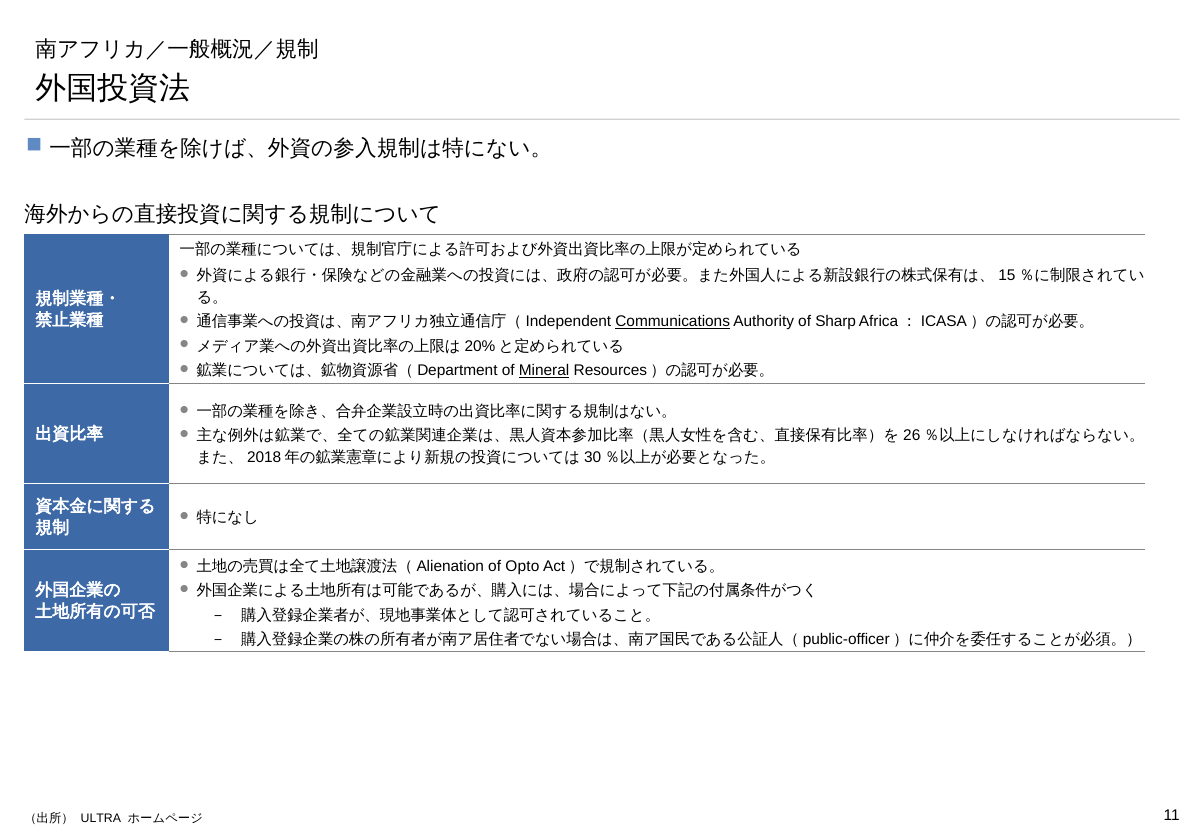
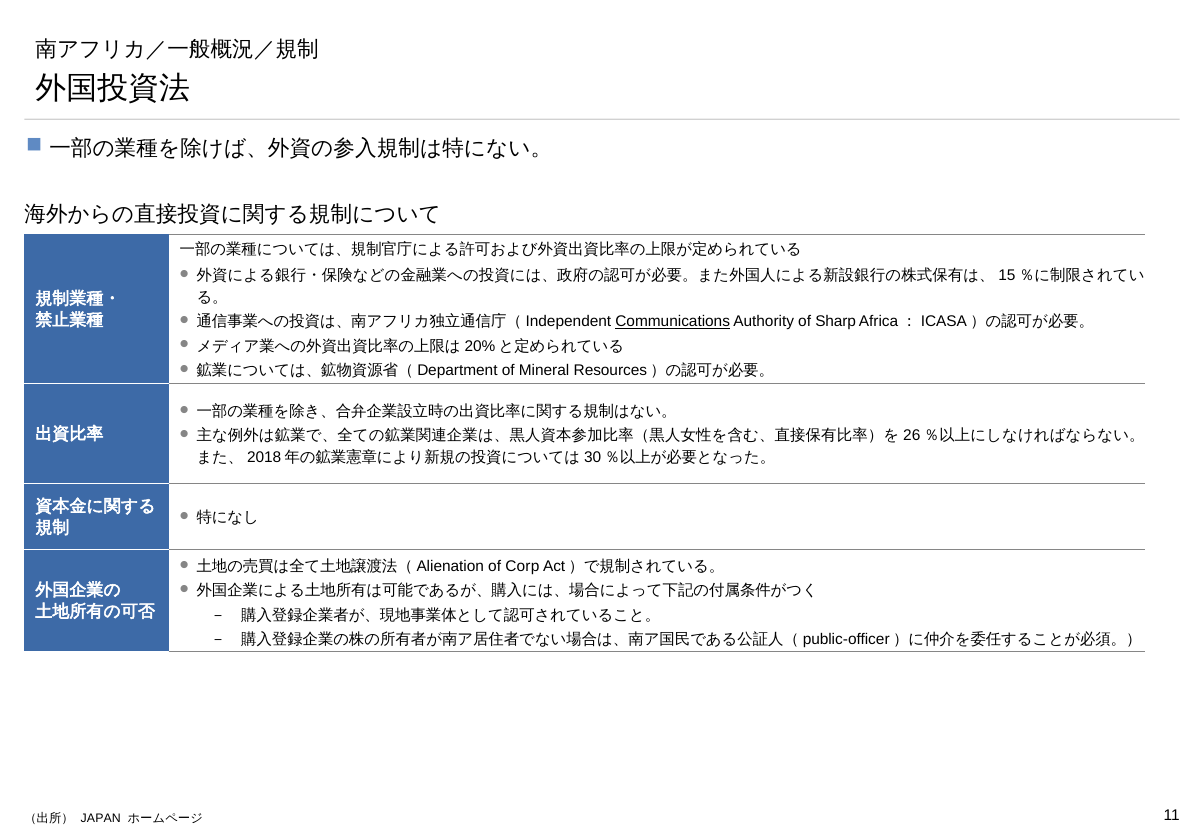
Mineral underline: present -> none (544, 371)
Opto: Opto -> Corp (522, 567)
ULTRA: ULTRA -> JAPAN (101, 819)
